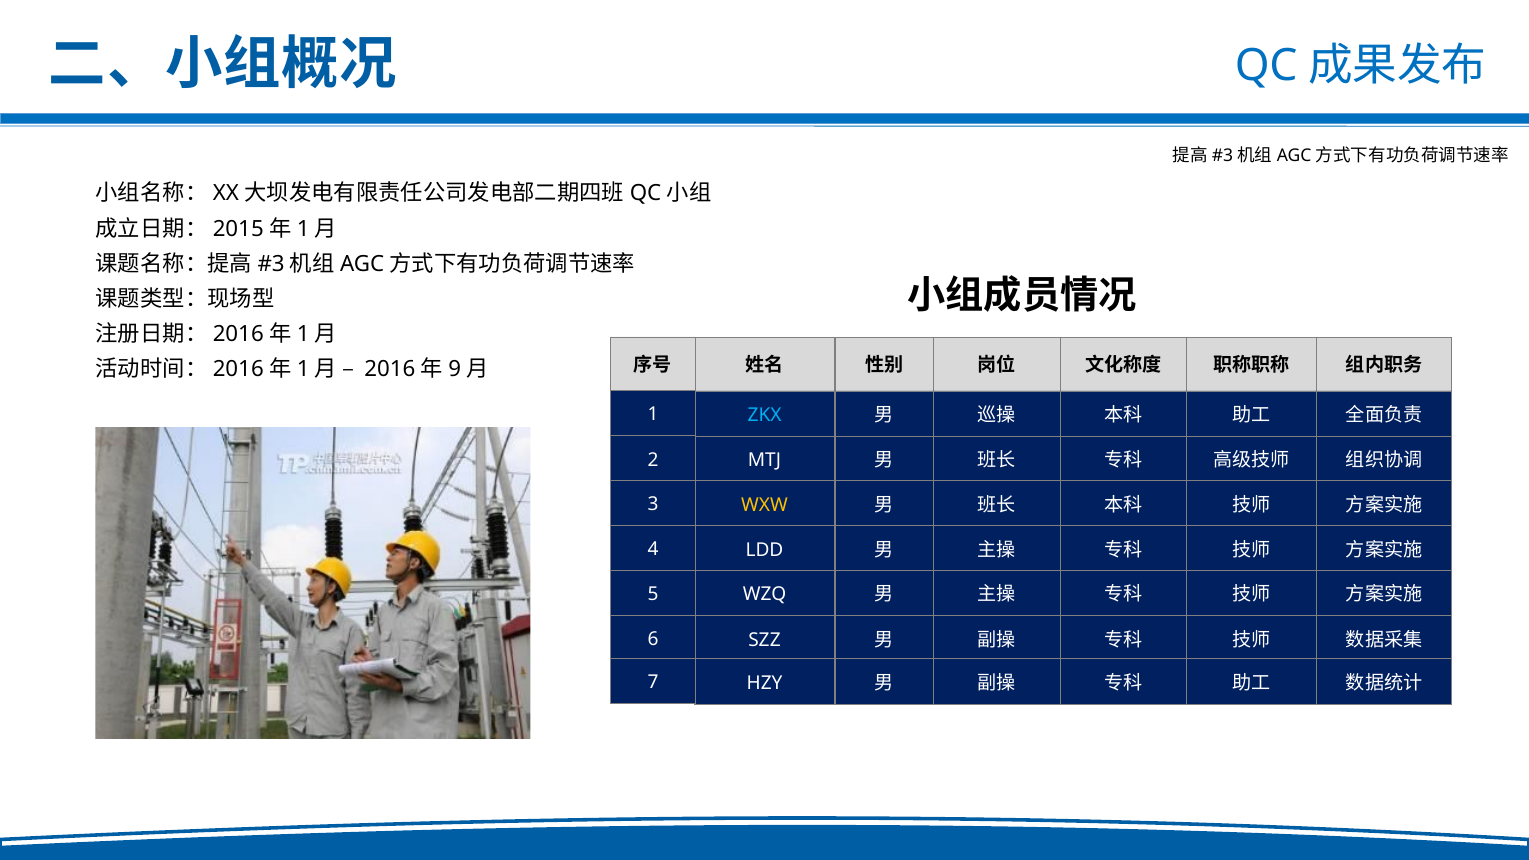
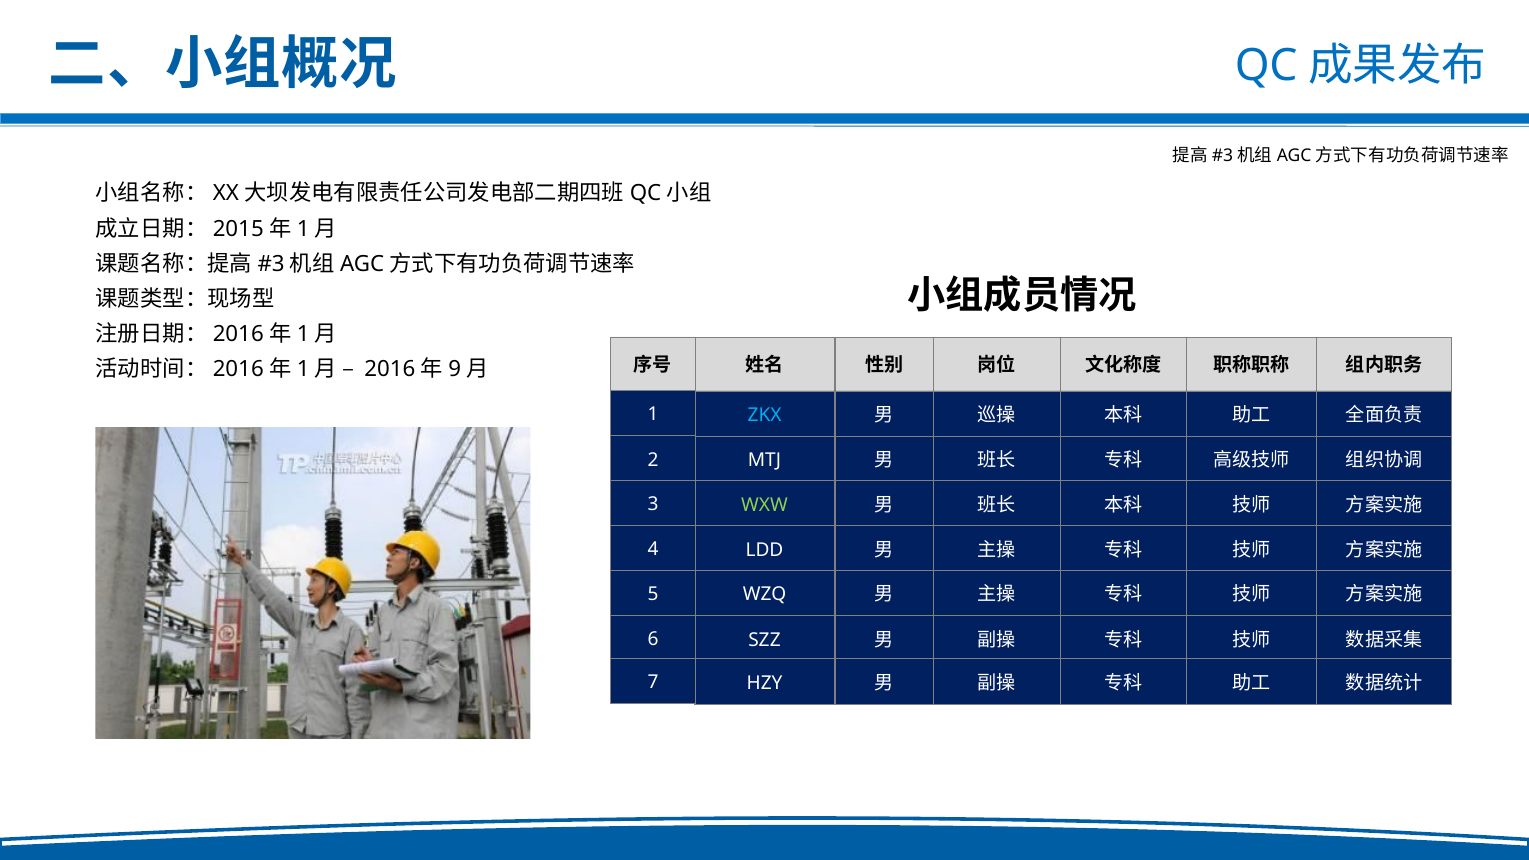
WXW colour: yellow -> light green (765, 505)
